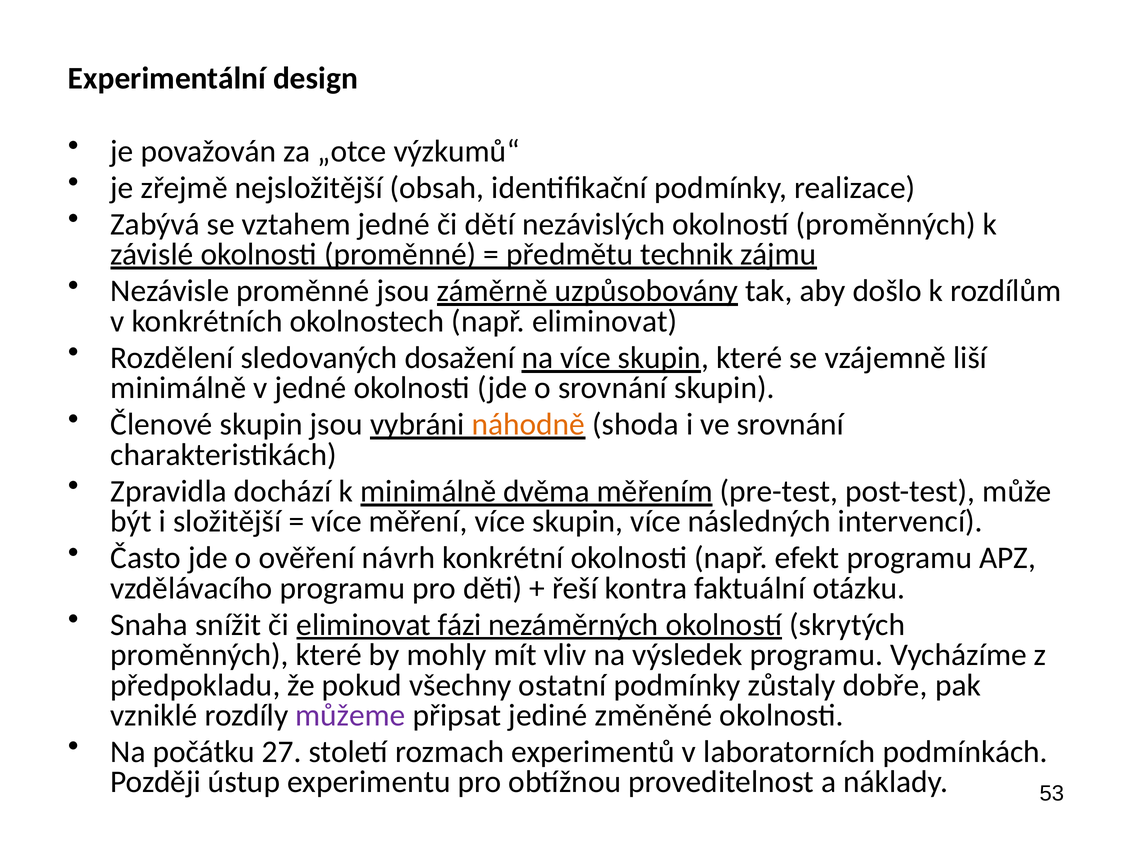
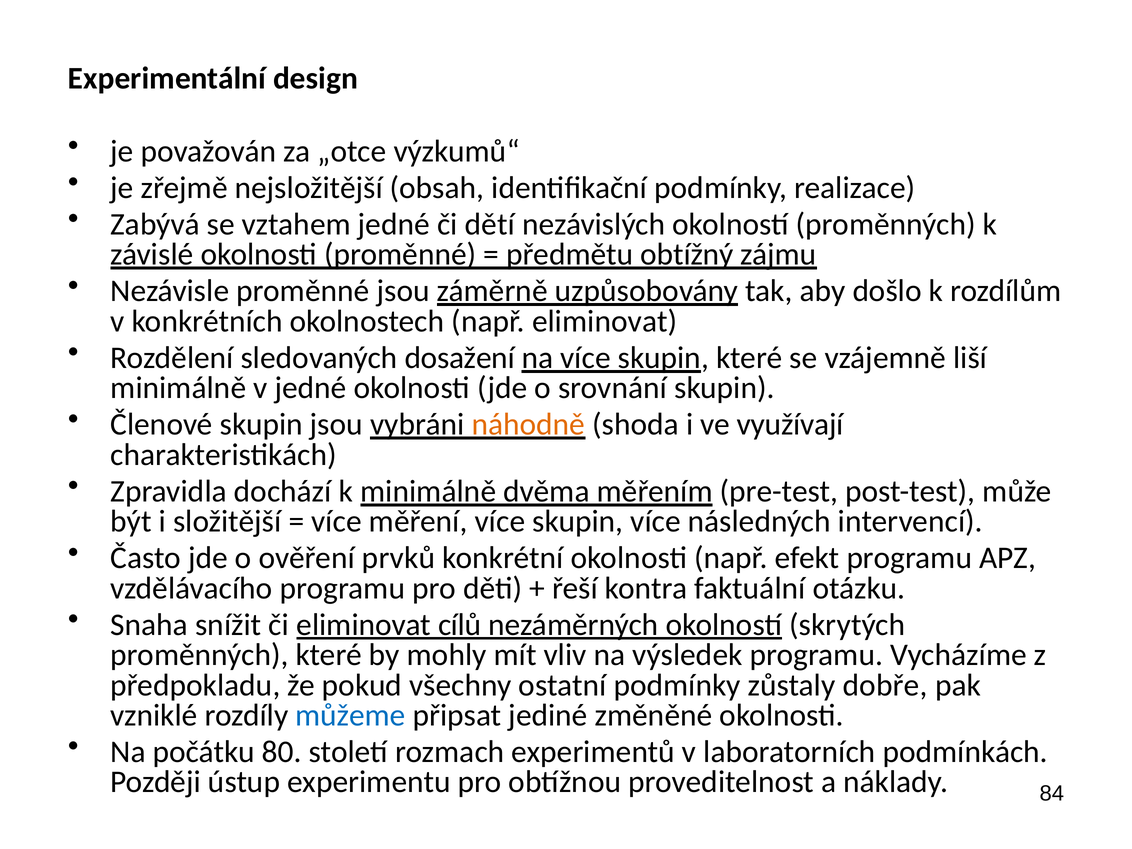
technik: technik -> obtížný (687, 255)
ve srovnání: srovnání -> využívají (790, 425)
návrh: návrh -> prvků (399, 558)
fázi: fázi -> cílů (460, 625)
můžeme colour: purple -> blue (350, 715)
27: 27 -> 80 (282, 752)
53: 53 -> 84 (1052, 794)
